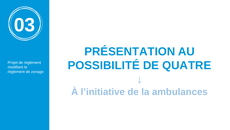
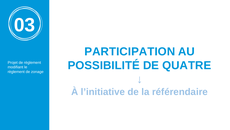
PRÉSENTATION: PRÉSENTATION -> PARTICIPATION (130, 51)
ambulances: ambulances -> référendaire (180, 91)
